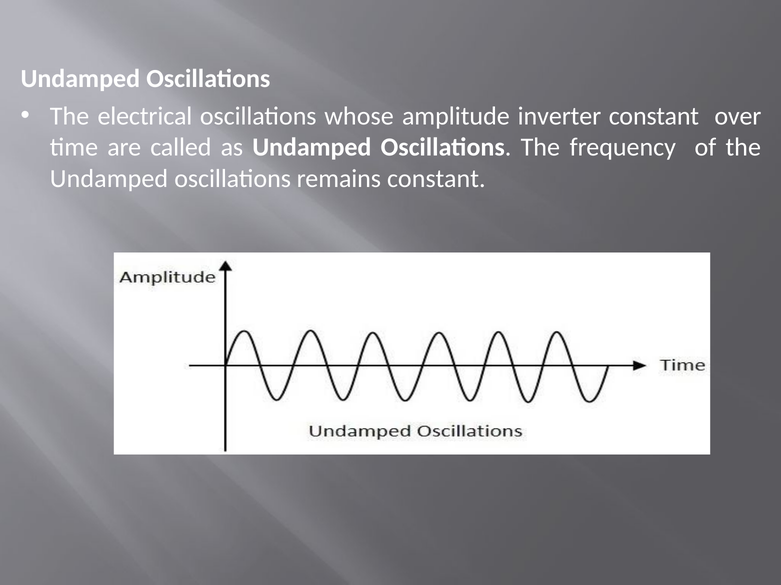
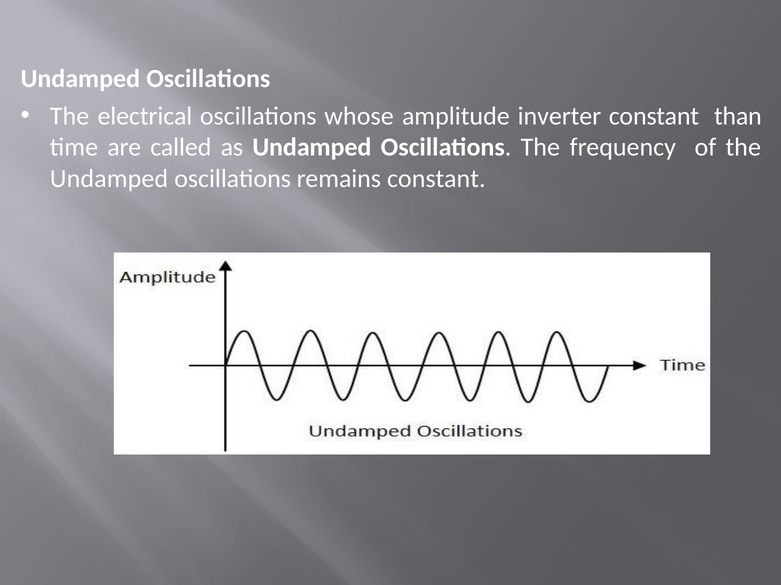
over: over -> than (738, 116)
